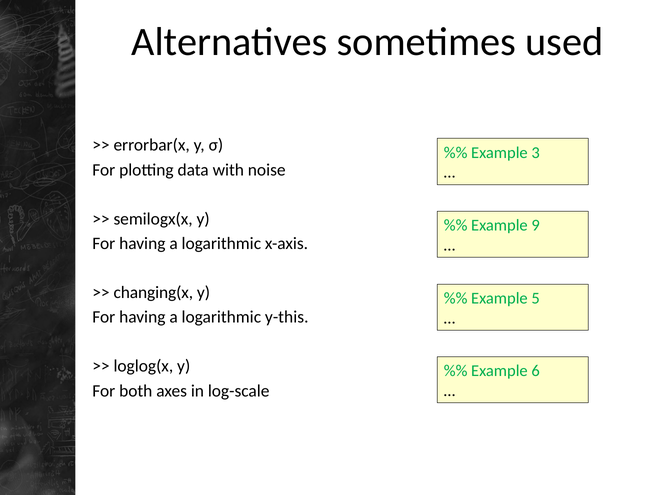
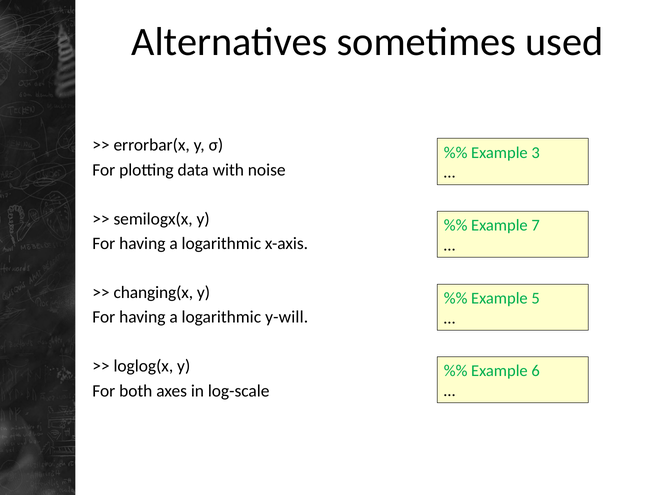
9: 9 -> 7 (536, 226)
y-this: y-this -> y-will (287, 317)
